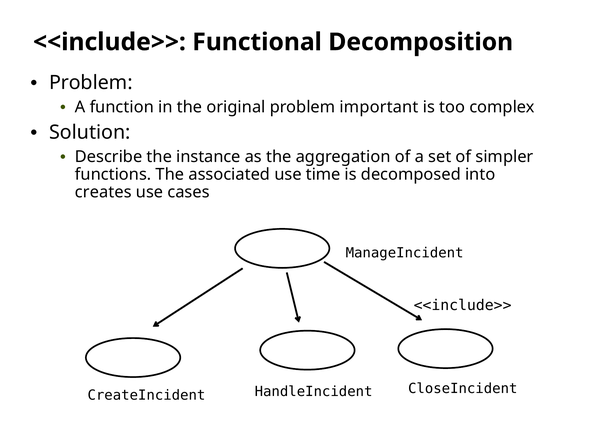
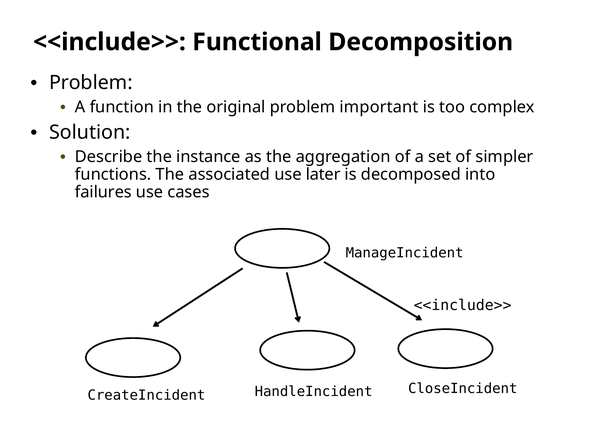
time: time -> later (323, 175)
creates: creates -> failures (103, 192)
